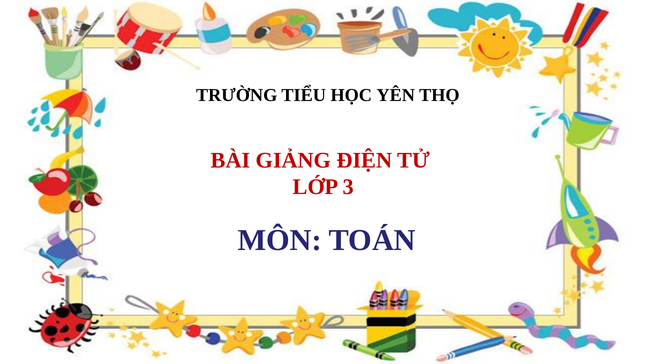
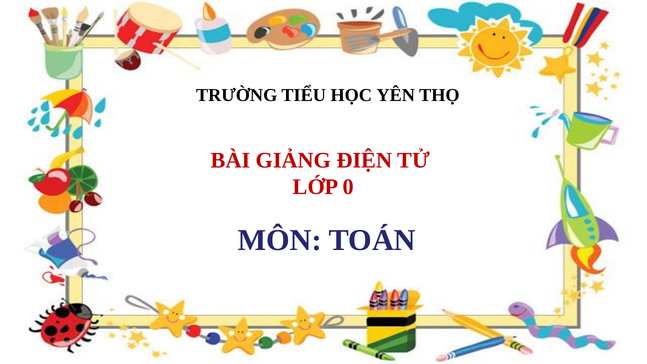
3: 3 -> 0 (348, 187)
